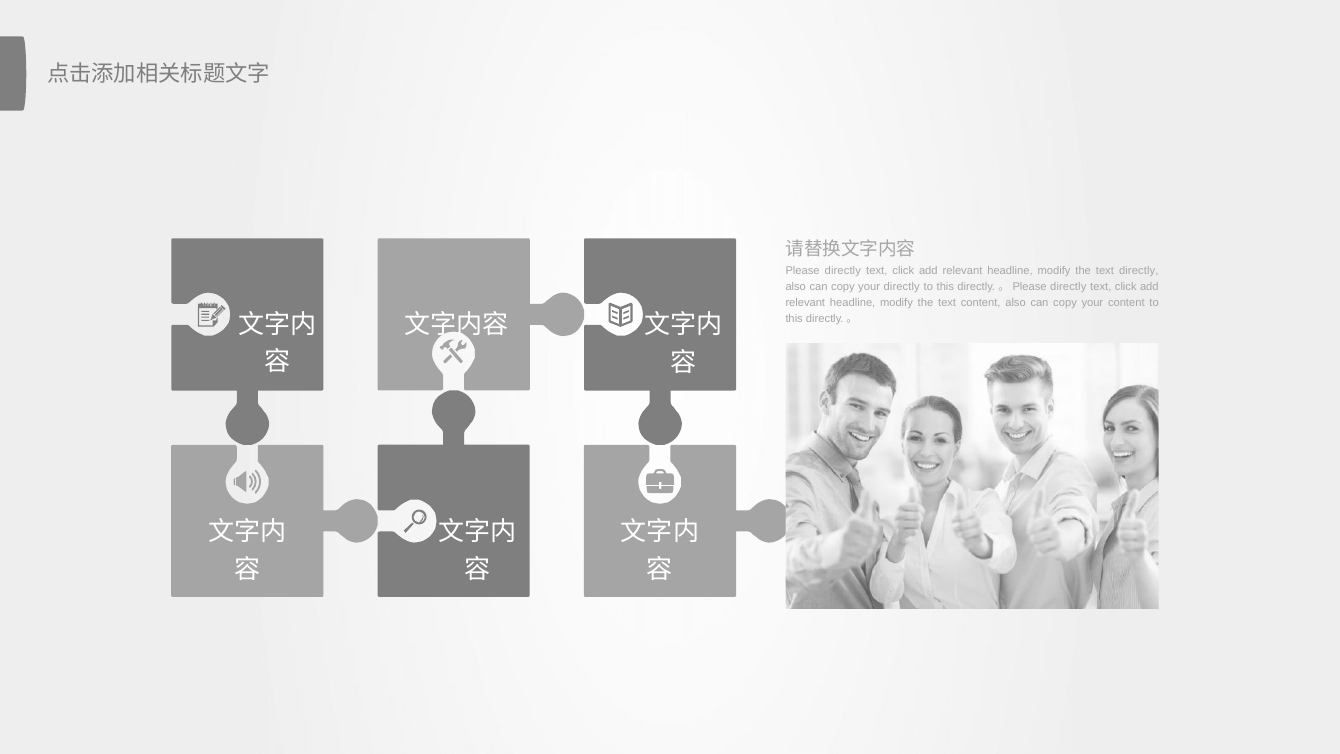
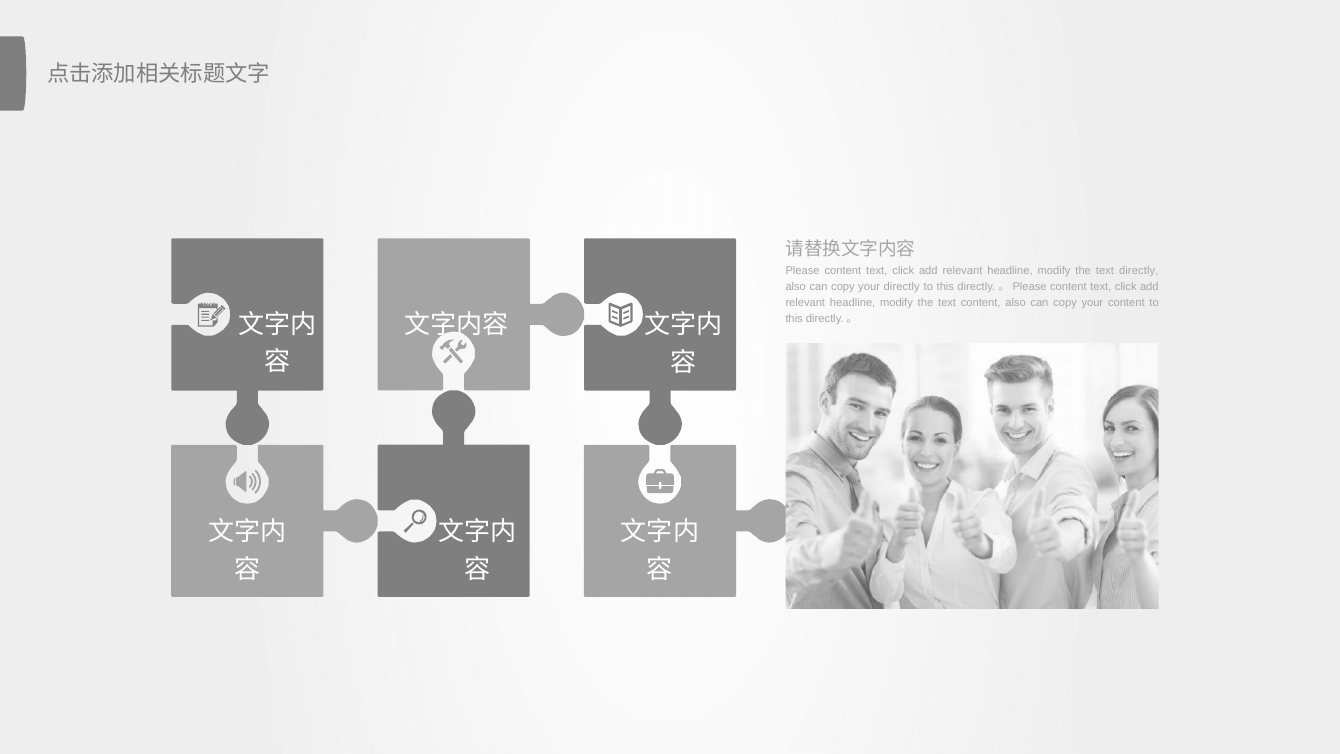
directly: directly -> content (843, 270)
directly: directly -> content (1068, 286)
